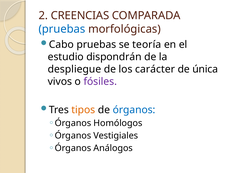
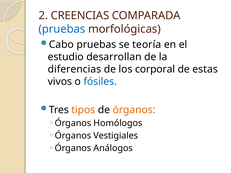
dispondrán: dispondrán -> desarrollan (114, 57)
despliegue: despliegue -> diferencias (74, 69)
carácter: carácter -> corporal (155, 69)
única: única -> estas (205, 69)
fósiles colour: purple -> blue (100, 82)
órganos colour: blue -> orange (134, 110)
